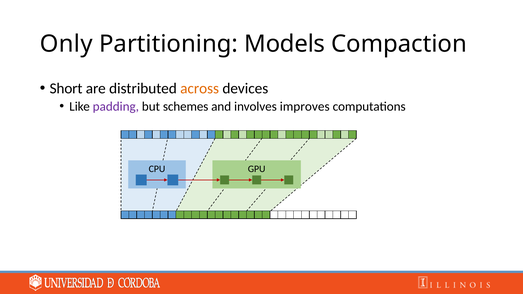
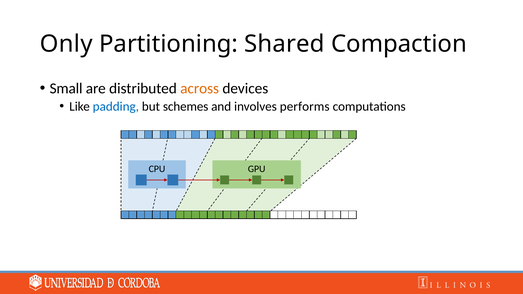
Models: Models -> Shared (284, 44)
Short: Short -> Small (66, 88)
padding colour: purple -> blue (116, 106)
improves: improves -> performs (305, 106)
